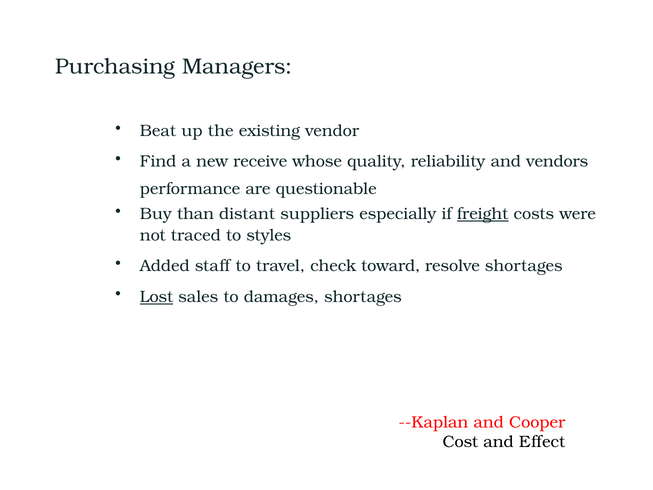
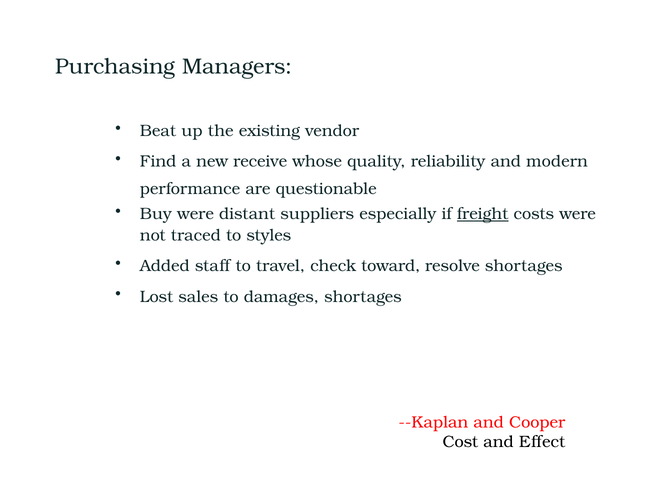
vendors: vendors -> modern (557, 162)
Buy than: than -> were (195, 214)
Lost underline: present -> none (157, 297)
